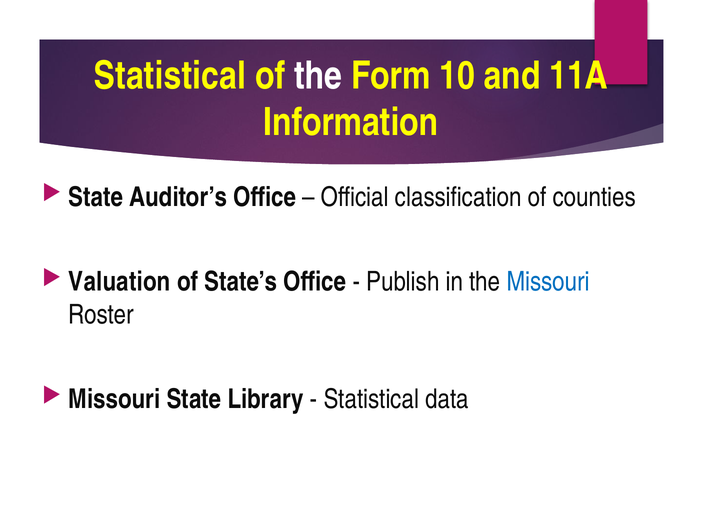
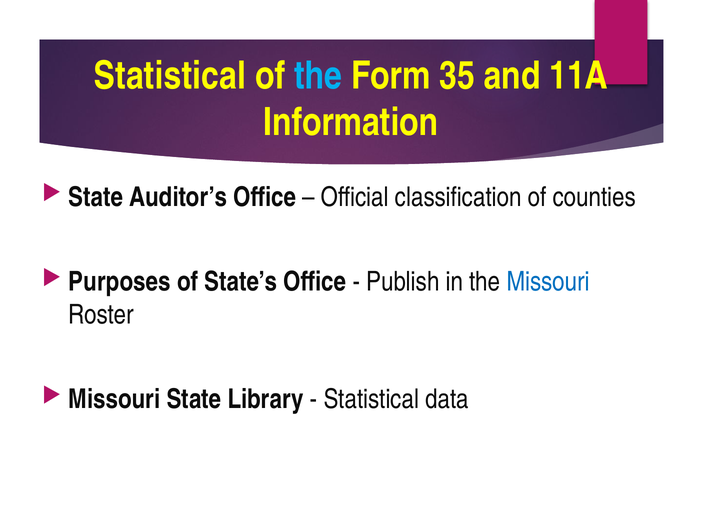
the colour: white -> light blue (318, 76)
10: 10 -> 35 (457, 76)
Valuation: Valuation -> Purposes (120, 282)
